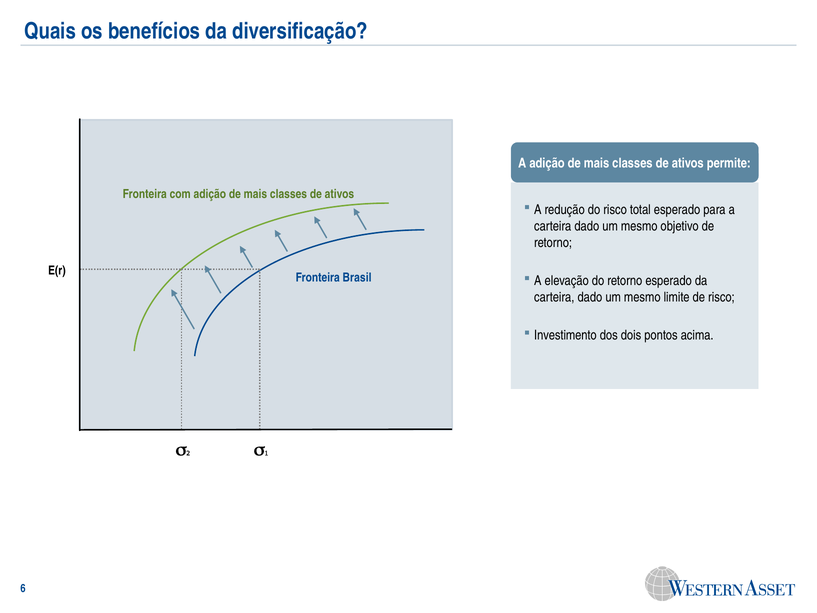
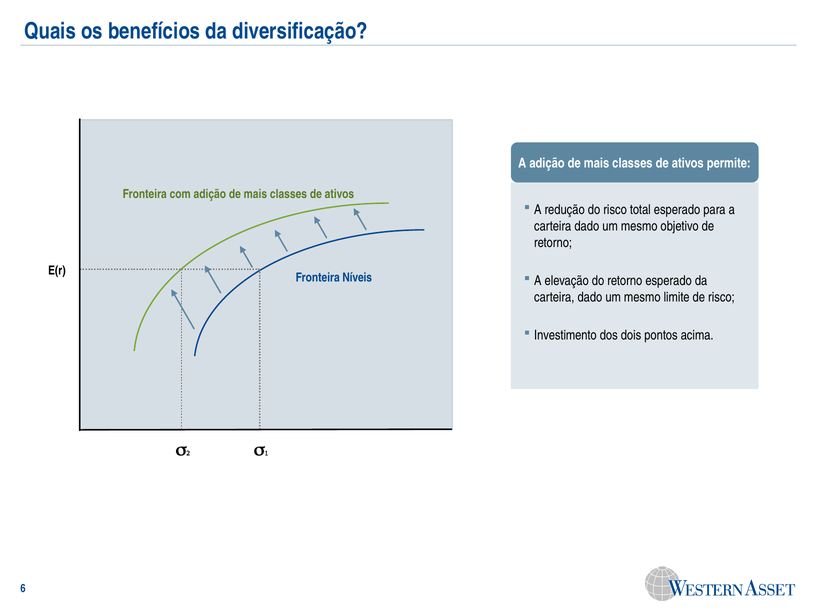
Brasil: Brasil -> Níveis (357, 278)
